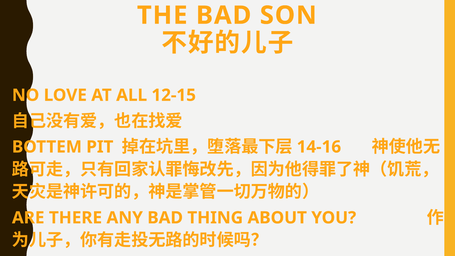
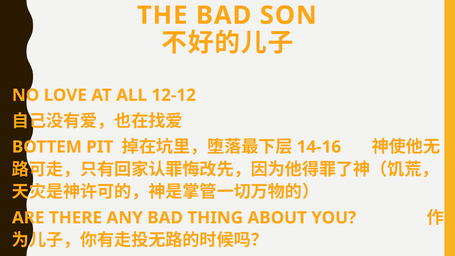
12-15: 12-15 -> 12-12 (174, 95)
